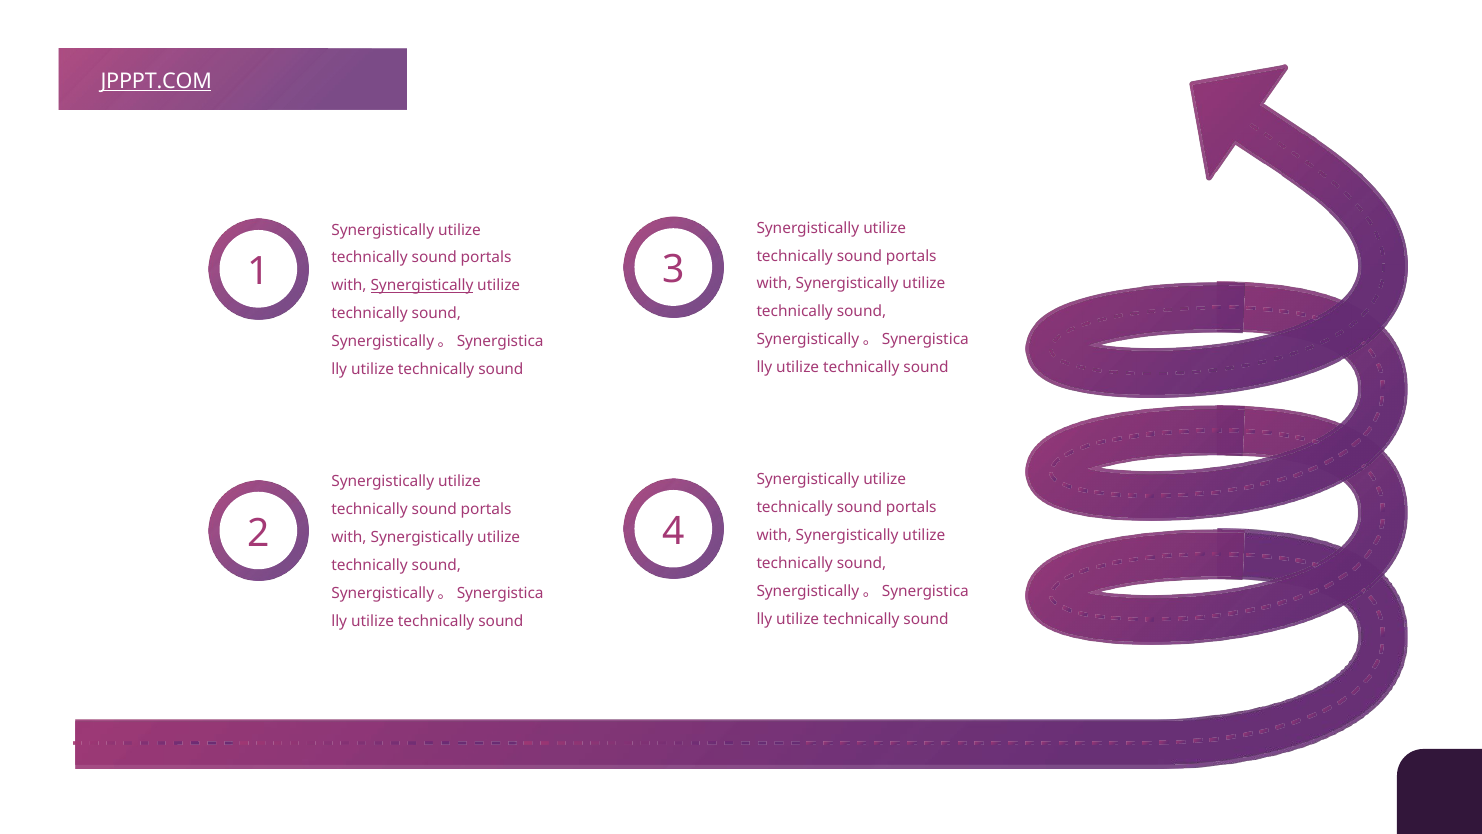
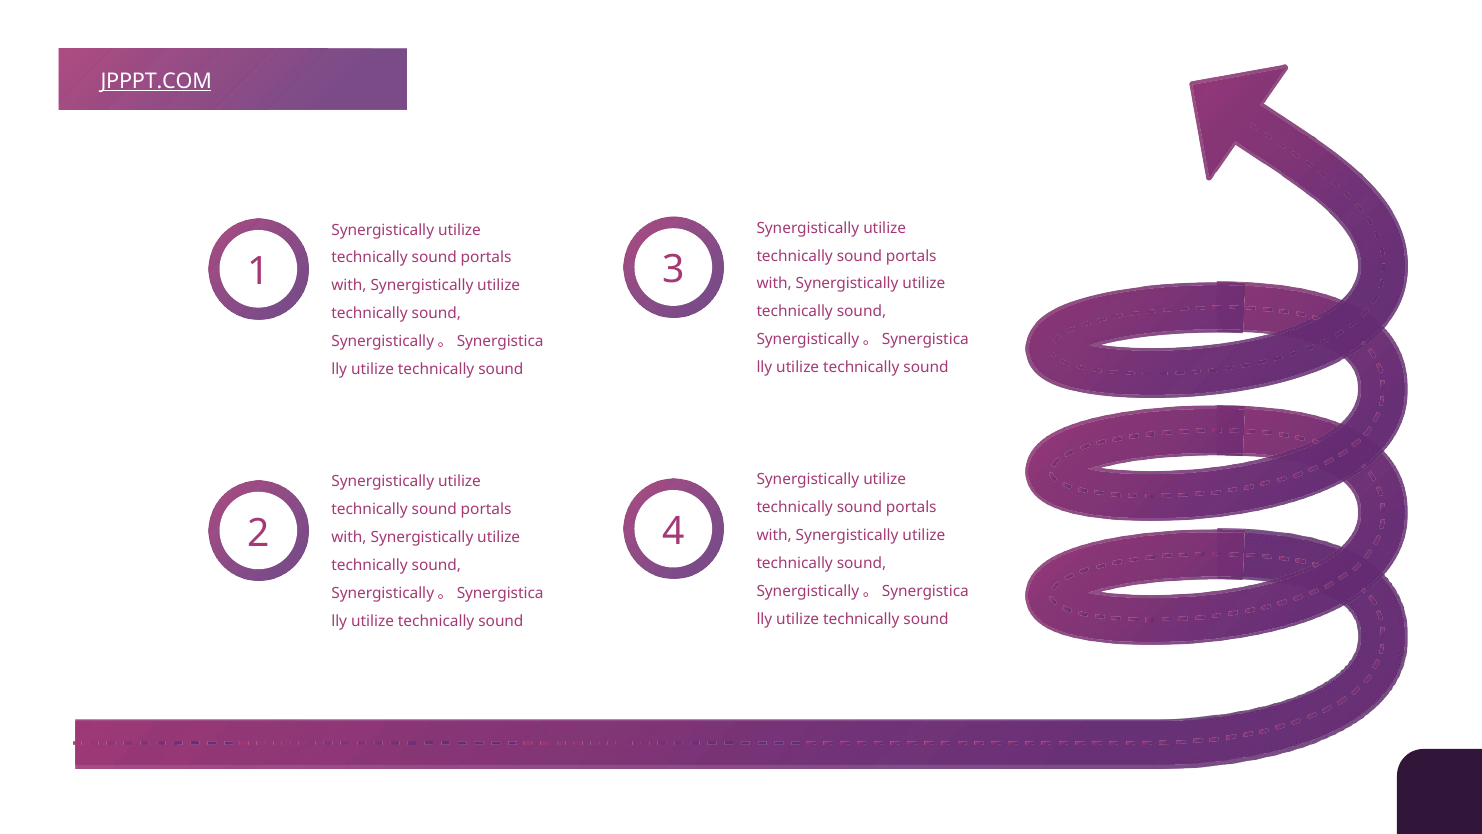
Synergistically underline: present -> none (422, 286)
